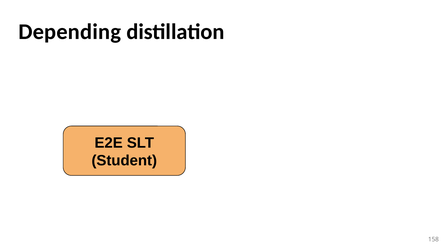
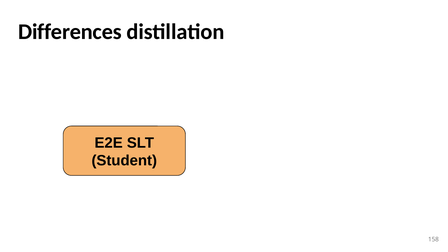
Depending: Depending -> Differences (70, 32)
